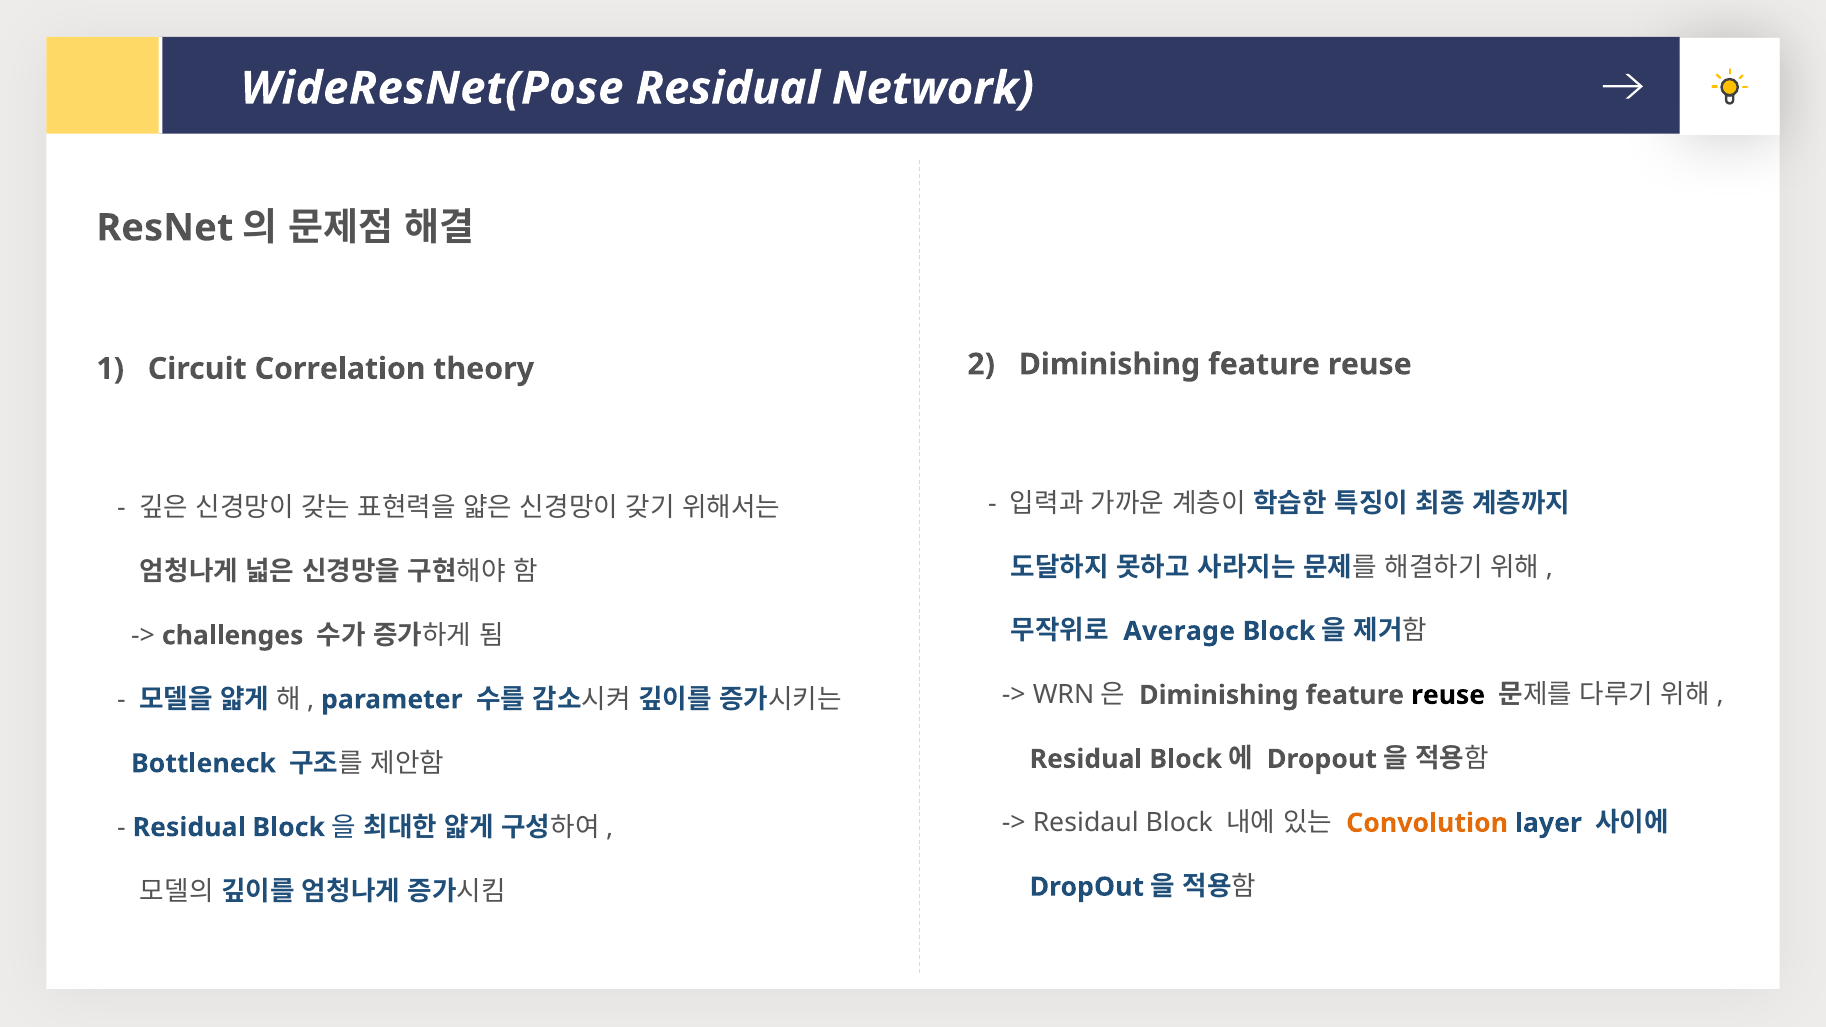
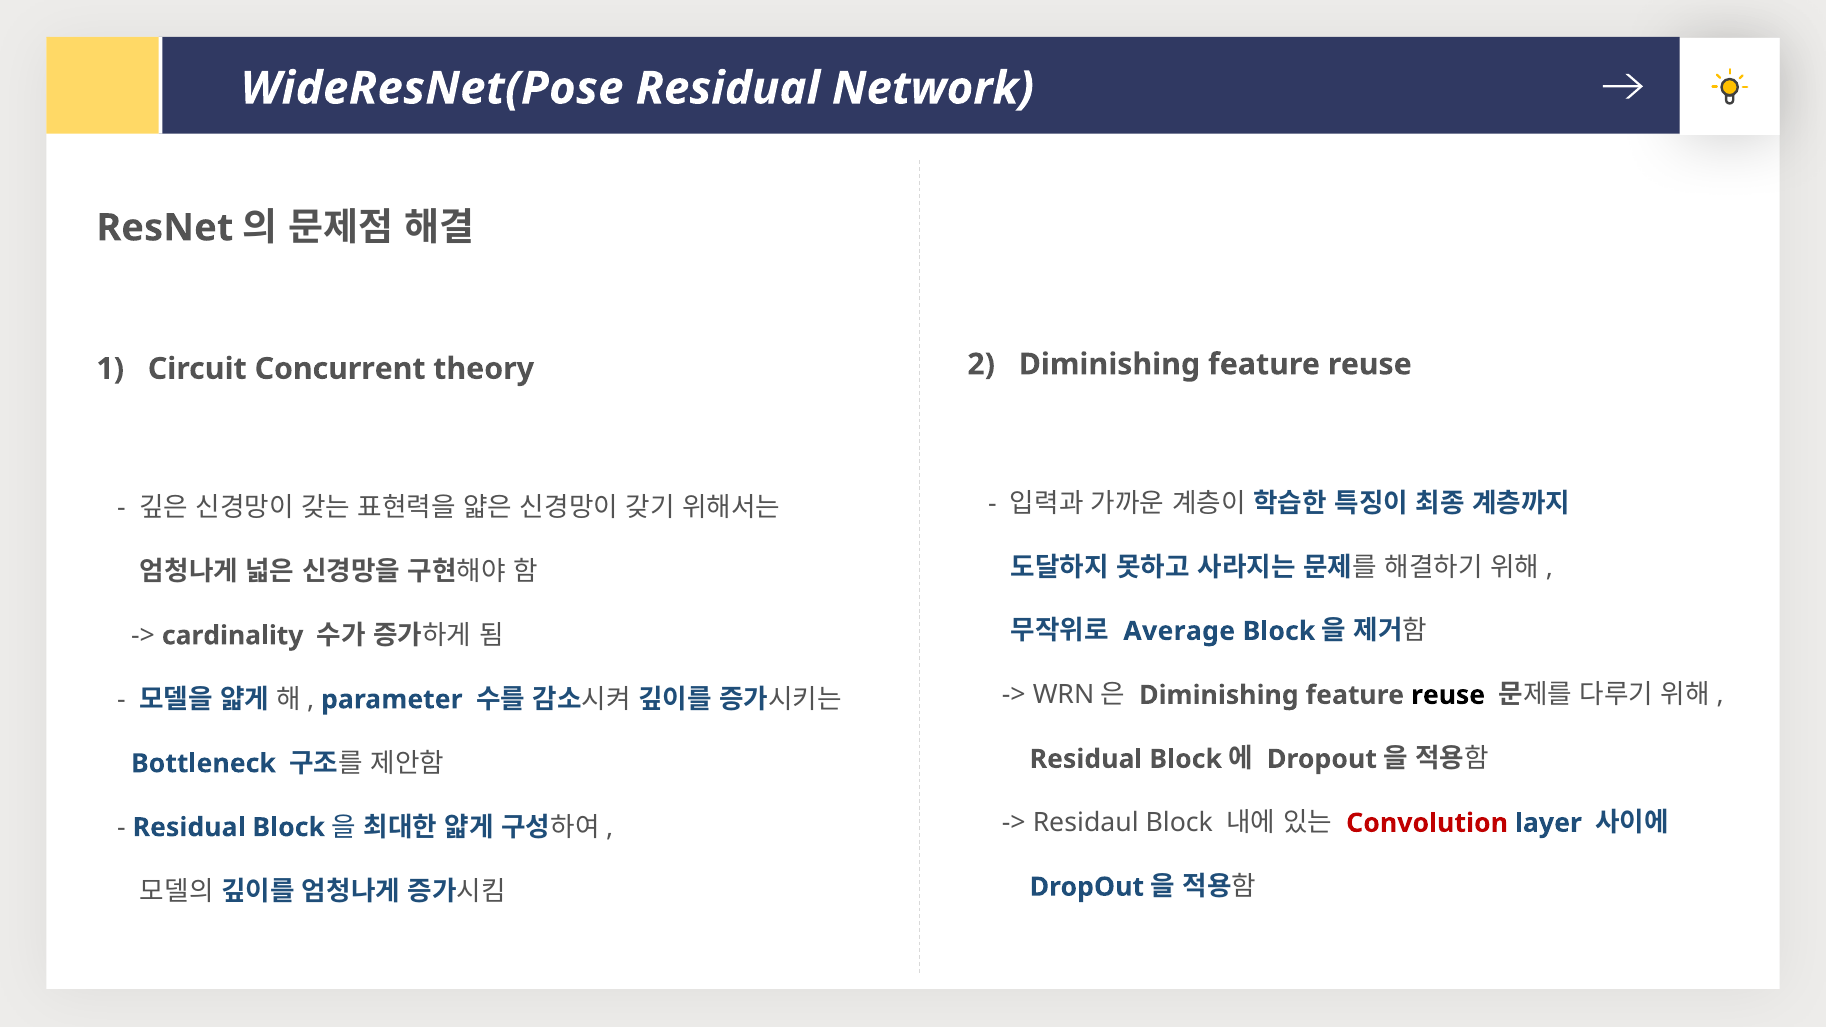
Correlation: Correlation -> Concurrent (340, 369)
challenges: challenges -> cardinality (233, 636)
Convolution colour: orange -> red (1427, 823)
